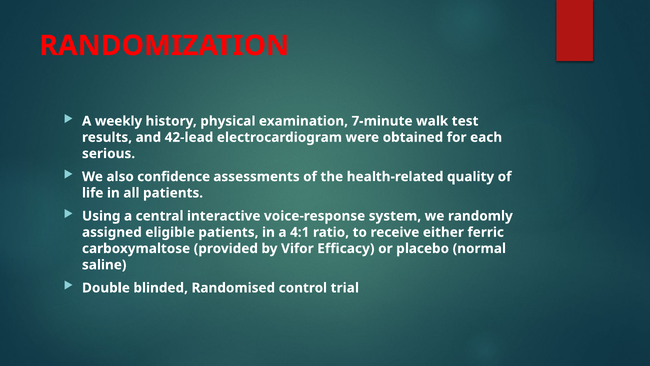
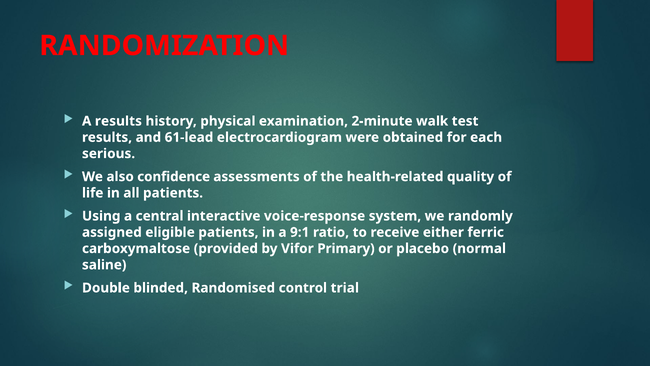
A weekly: weekly -> results (118, 121)
7-minute: 7-minute -> 2-minute (382, 121)
42-lead: 42-lead -> 61-lead (189, 137)
4:1: 4:1 -> 9:1 (300, 232)
Efficacy: Efficacy -> Primary (346, 248)
